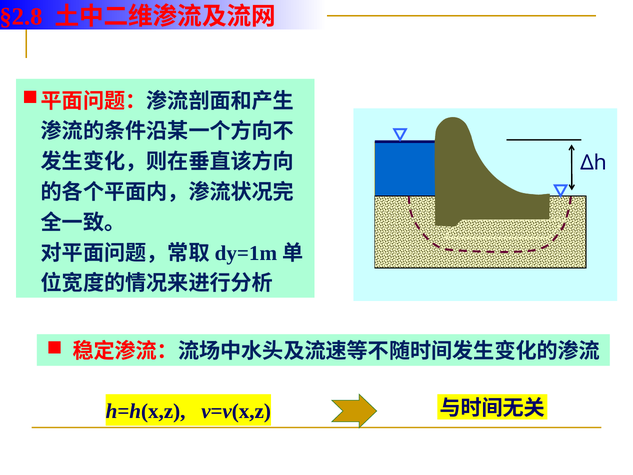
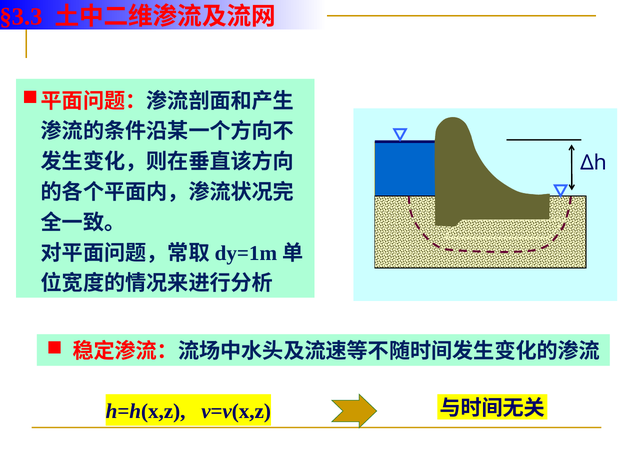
§2.8: §2.8 -> §3.3 (21, 17)
